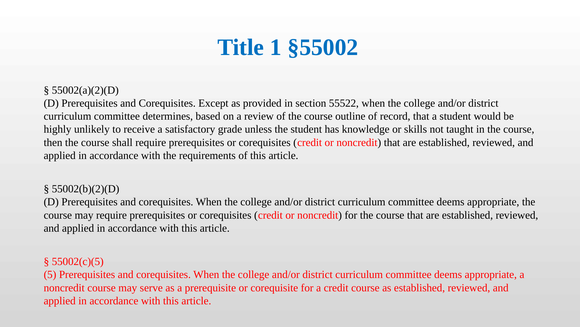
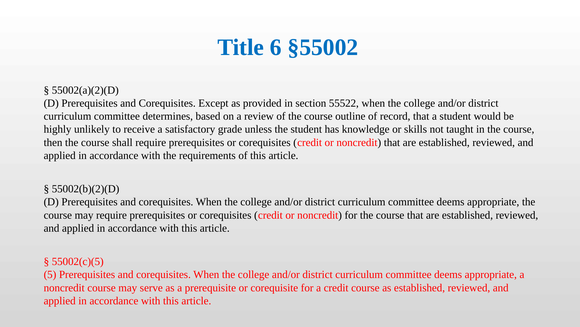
1: 1 -> 6 (276, 47)
